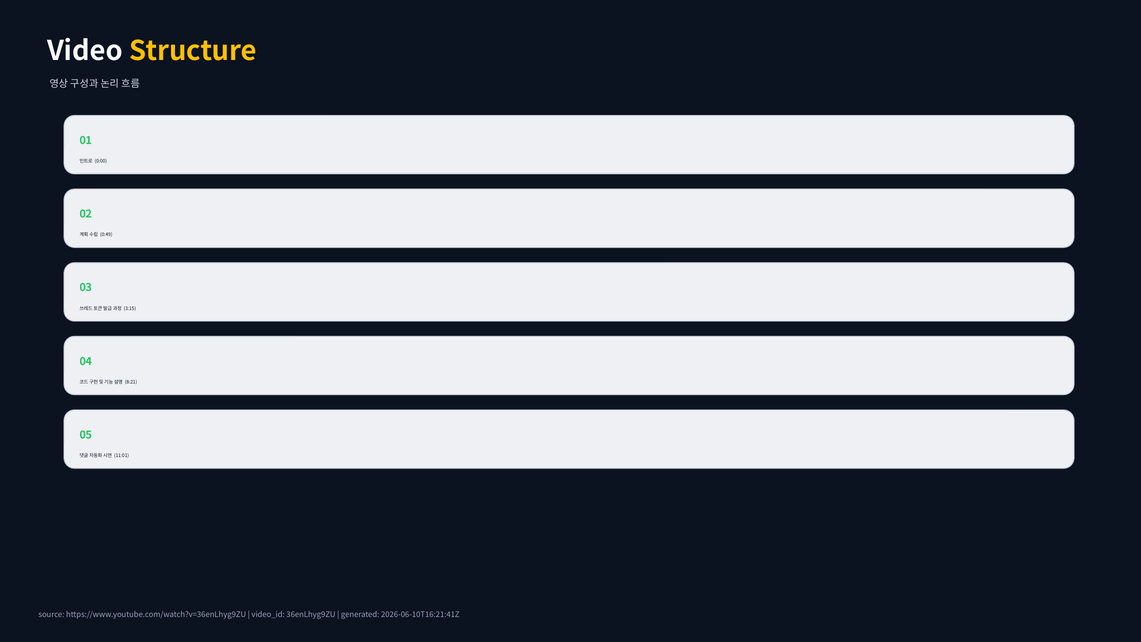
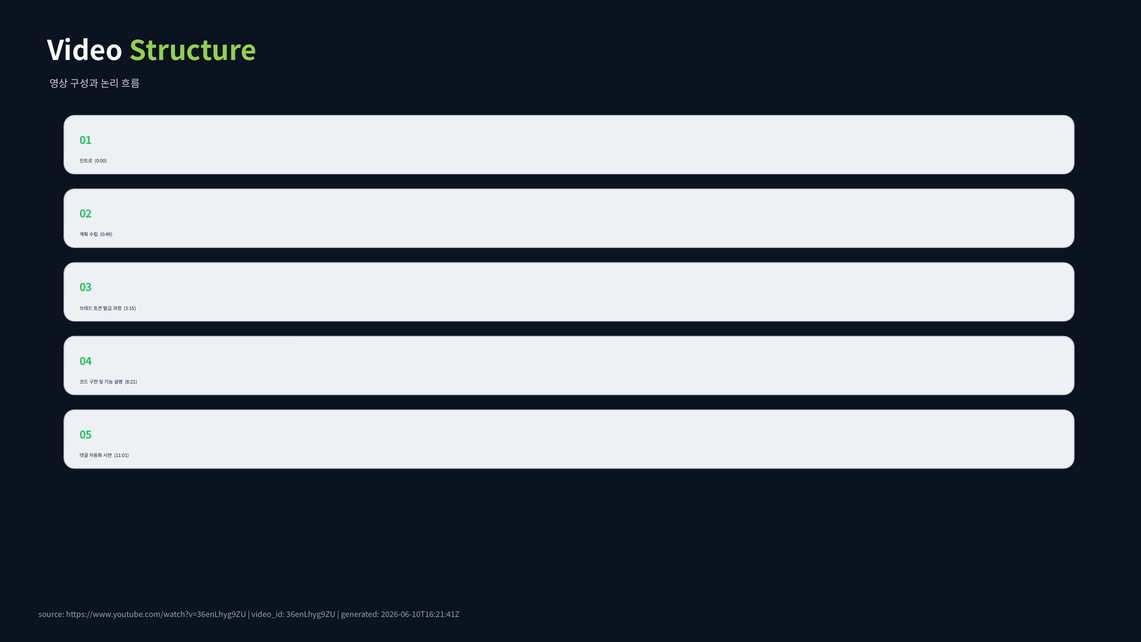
Structure colour: yellow -> light green (193, 51)
